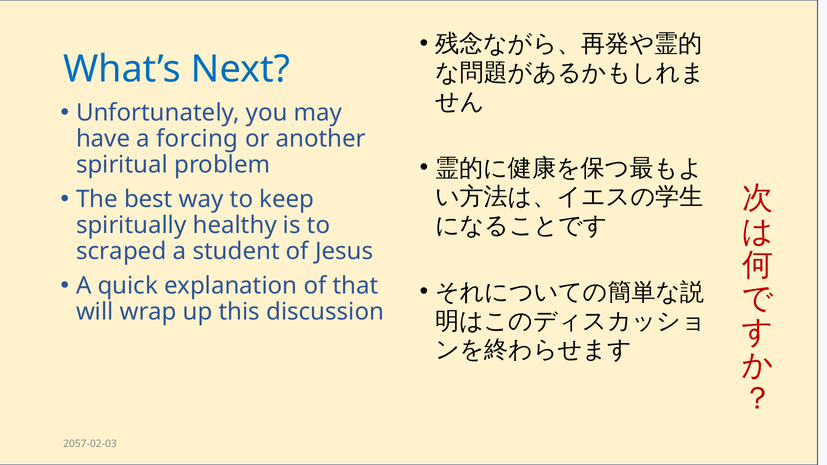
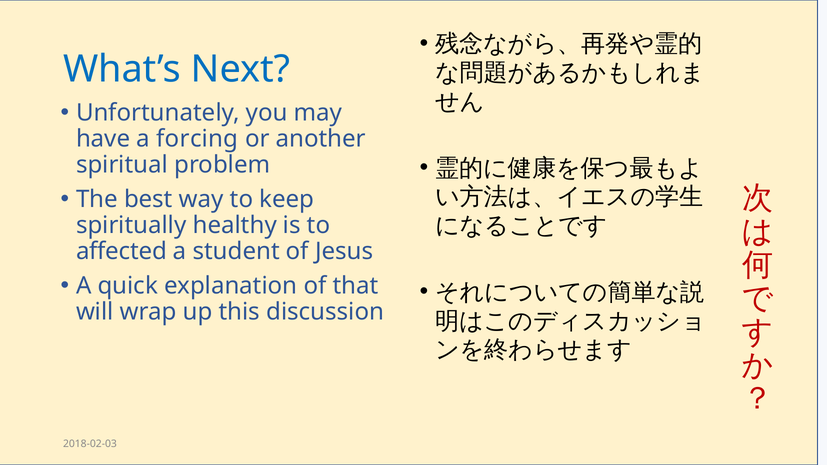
scraped: scraped -> affected (121, 251)
2057-02-03: 2057-02-03 -> 2018-02-03 (90, 444)
